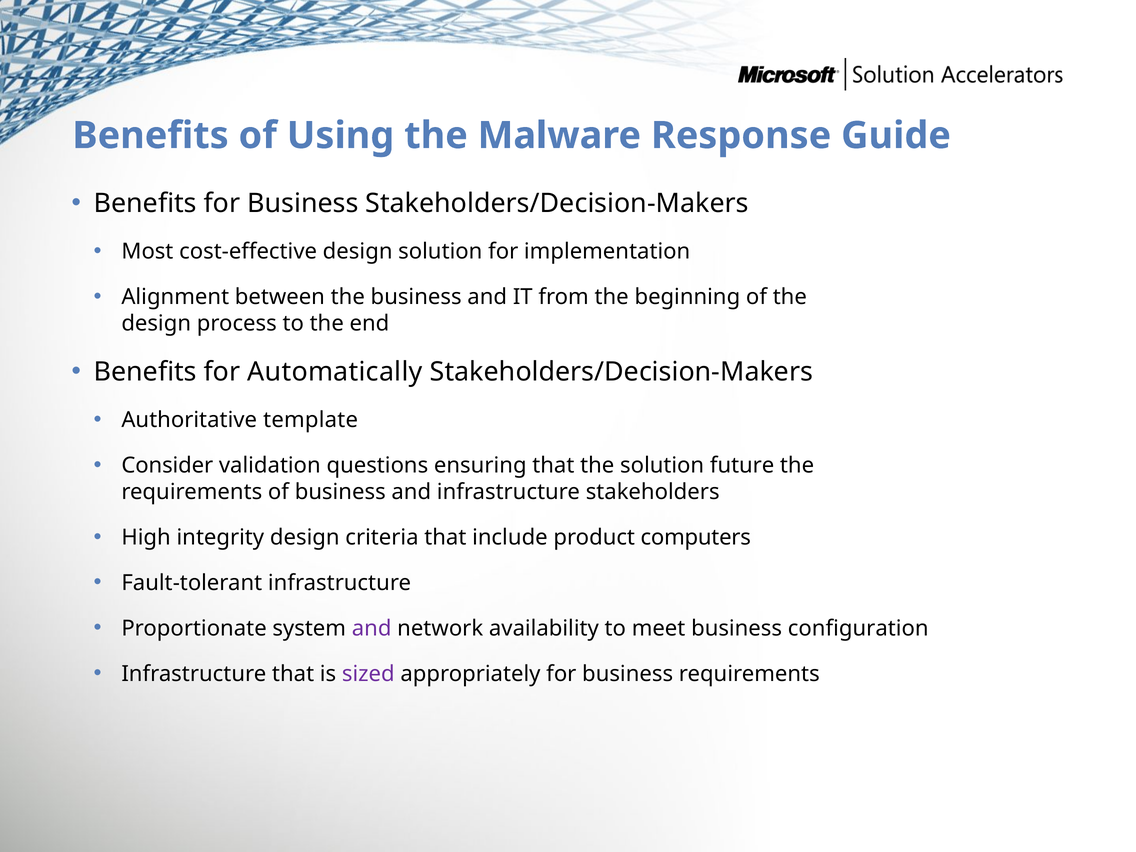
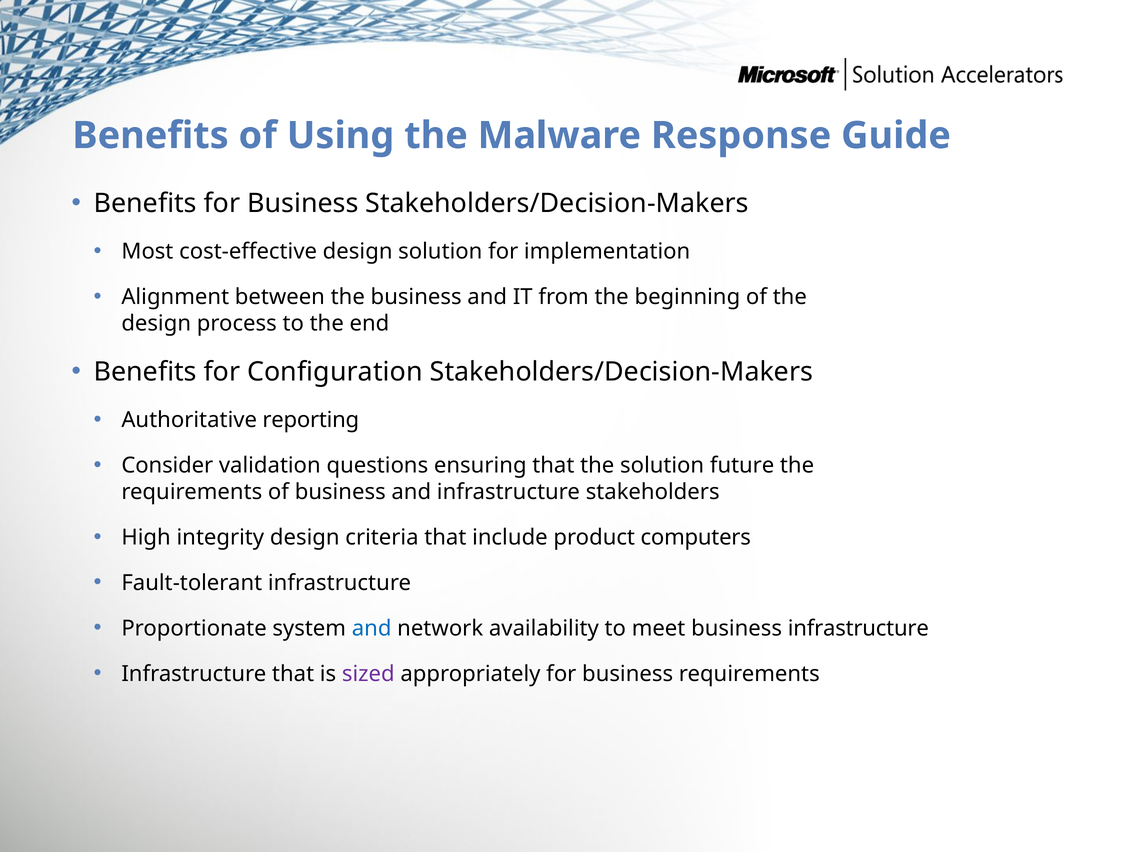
Automatically: Automatically -> Configuration (335, 372)
template: template -> reporting (311, 420)
and colour: purple -> blue (372, 628)
business configuration: configuration -> infrastructure (858, 628)
